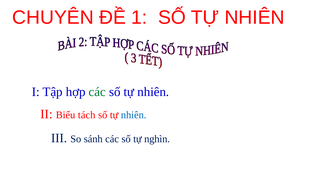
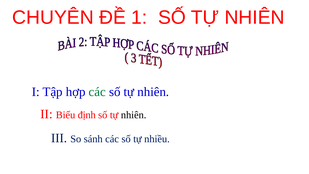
tách: tách -> định (87, 115)
nhiên colour: blue -> black (134, 115)
nghìn: nghìn -> nhiều (157, 139)
